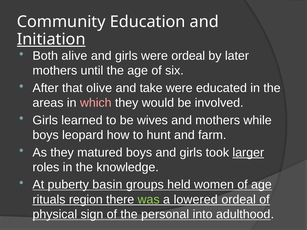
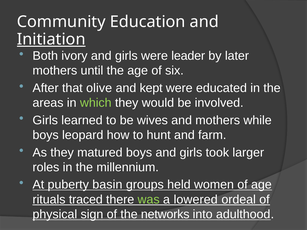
alive: alive -> ivory (74, 56)
were ordeal: ordeal -> leader (188, 56)
take: take -> kept (151, 88)
which colour: pink -> light green (96, 103)
larger underline: present -> none (248, 153)
knowledge: knowledge -> millennium (128, 167)
region: region -> traced (86, 200)
personal: personal -> networks (165, 215)
